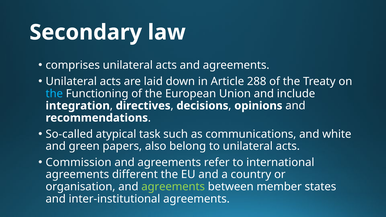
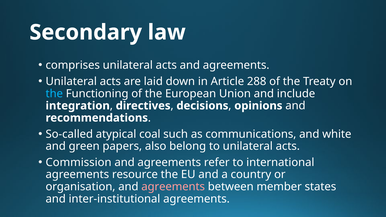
task: task -> coal (150, 134)
different: different -> resource (135, 175)
agreements colour: light green -> pink (173, 187)
